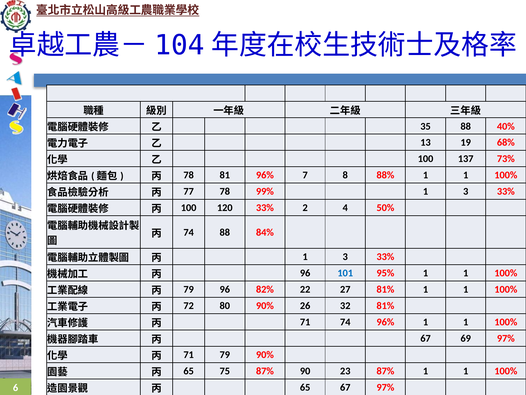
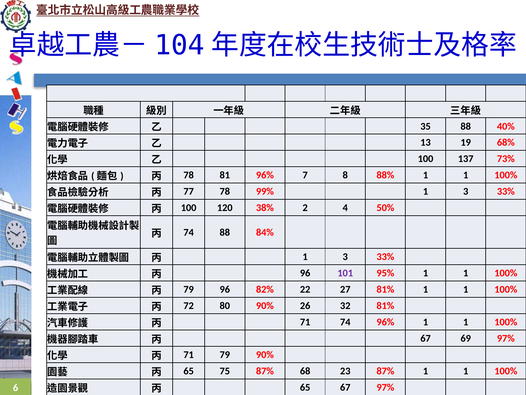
120 33%: 33% -> 38% (265, 208)
101 colour: blue -> purple (345, 273)
90: 90 -> 68 (305, 371)
